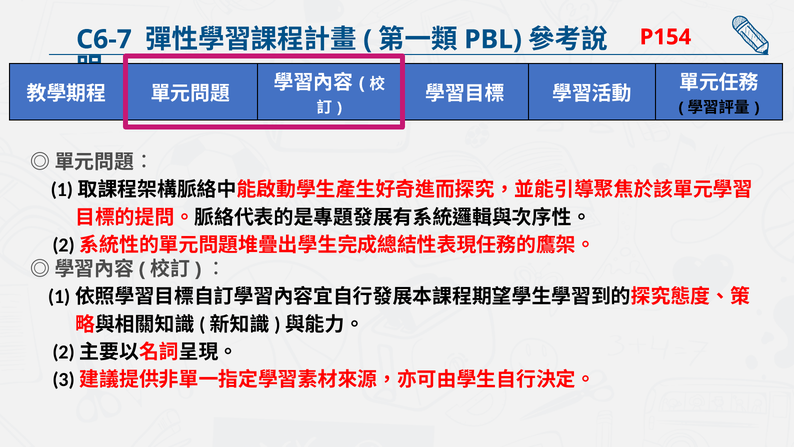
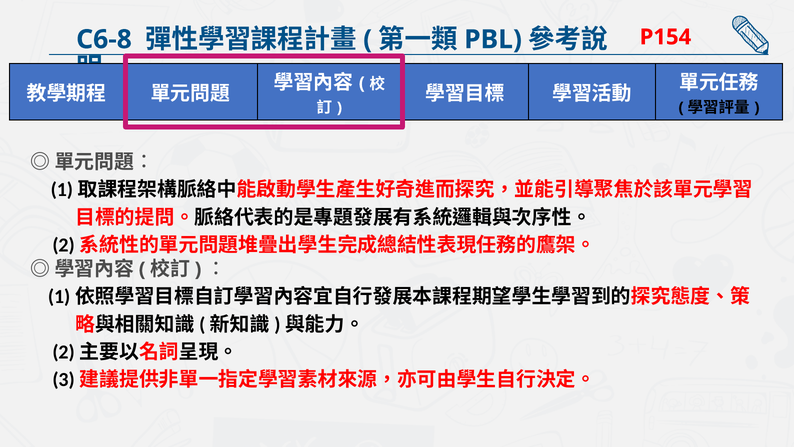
C6-7: C6-7 -> C6-8 (104, 39)
